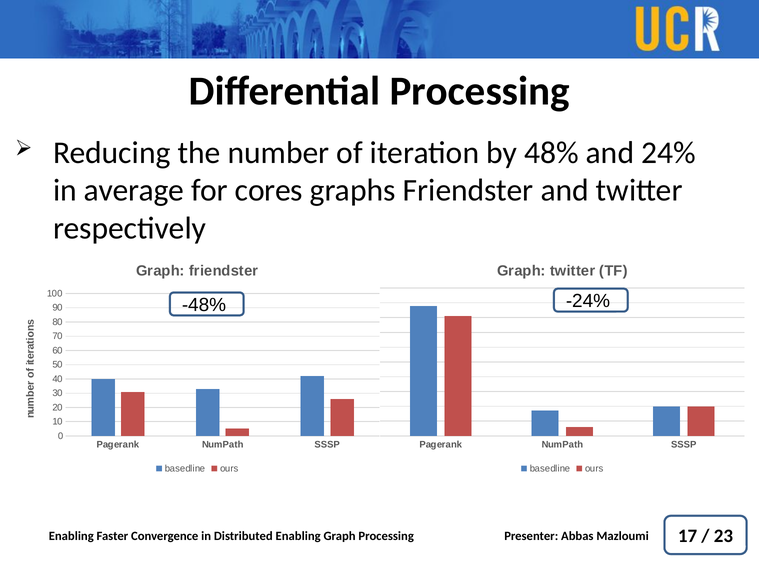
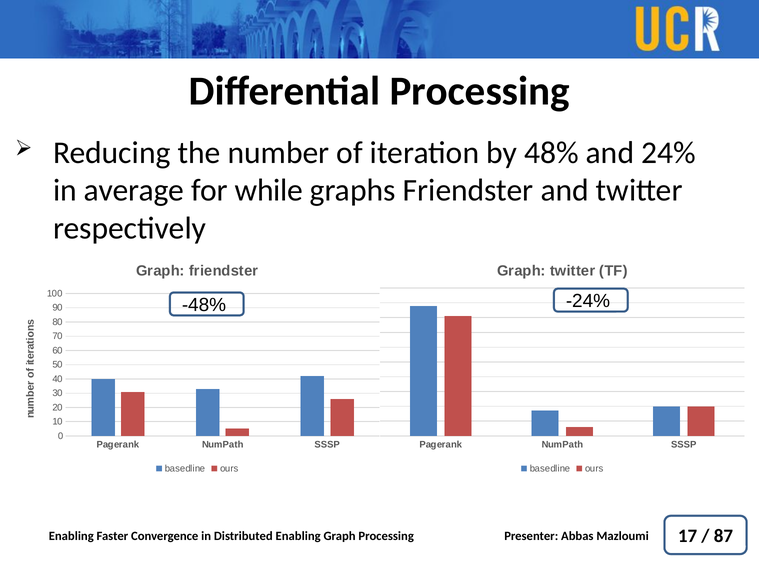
cores: cores -> while (269, 191)
23: 23 -> 87 (723, 536)
